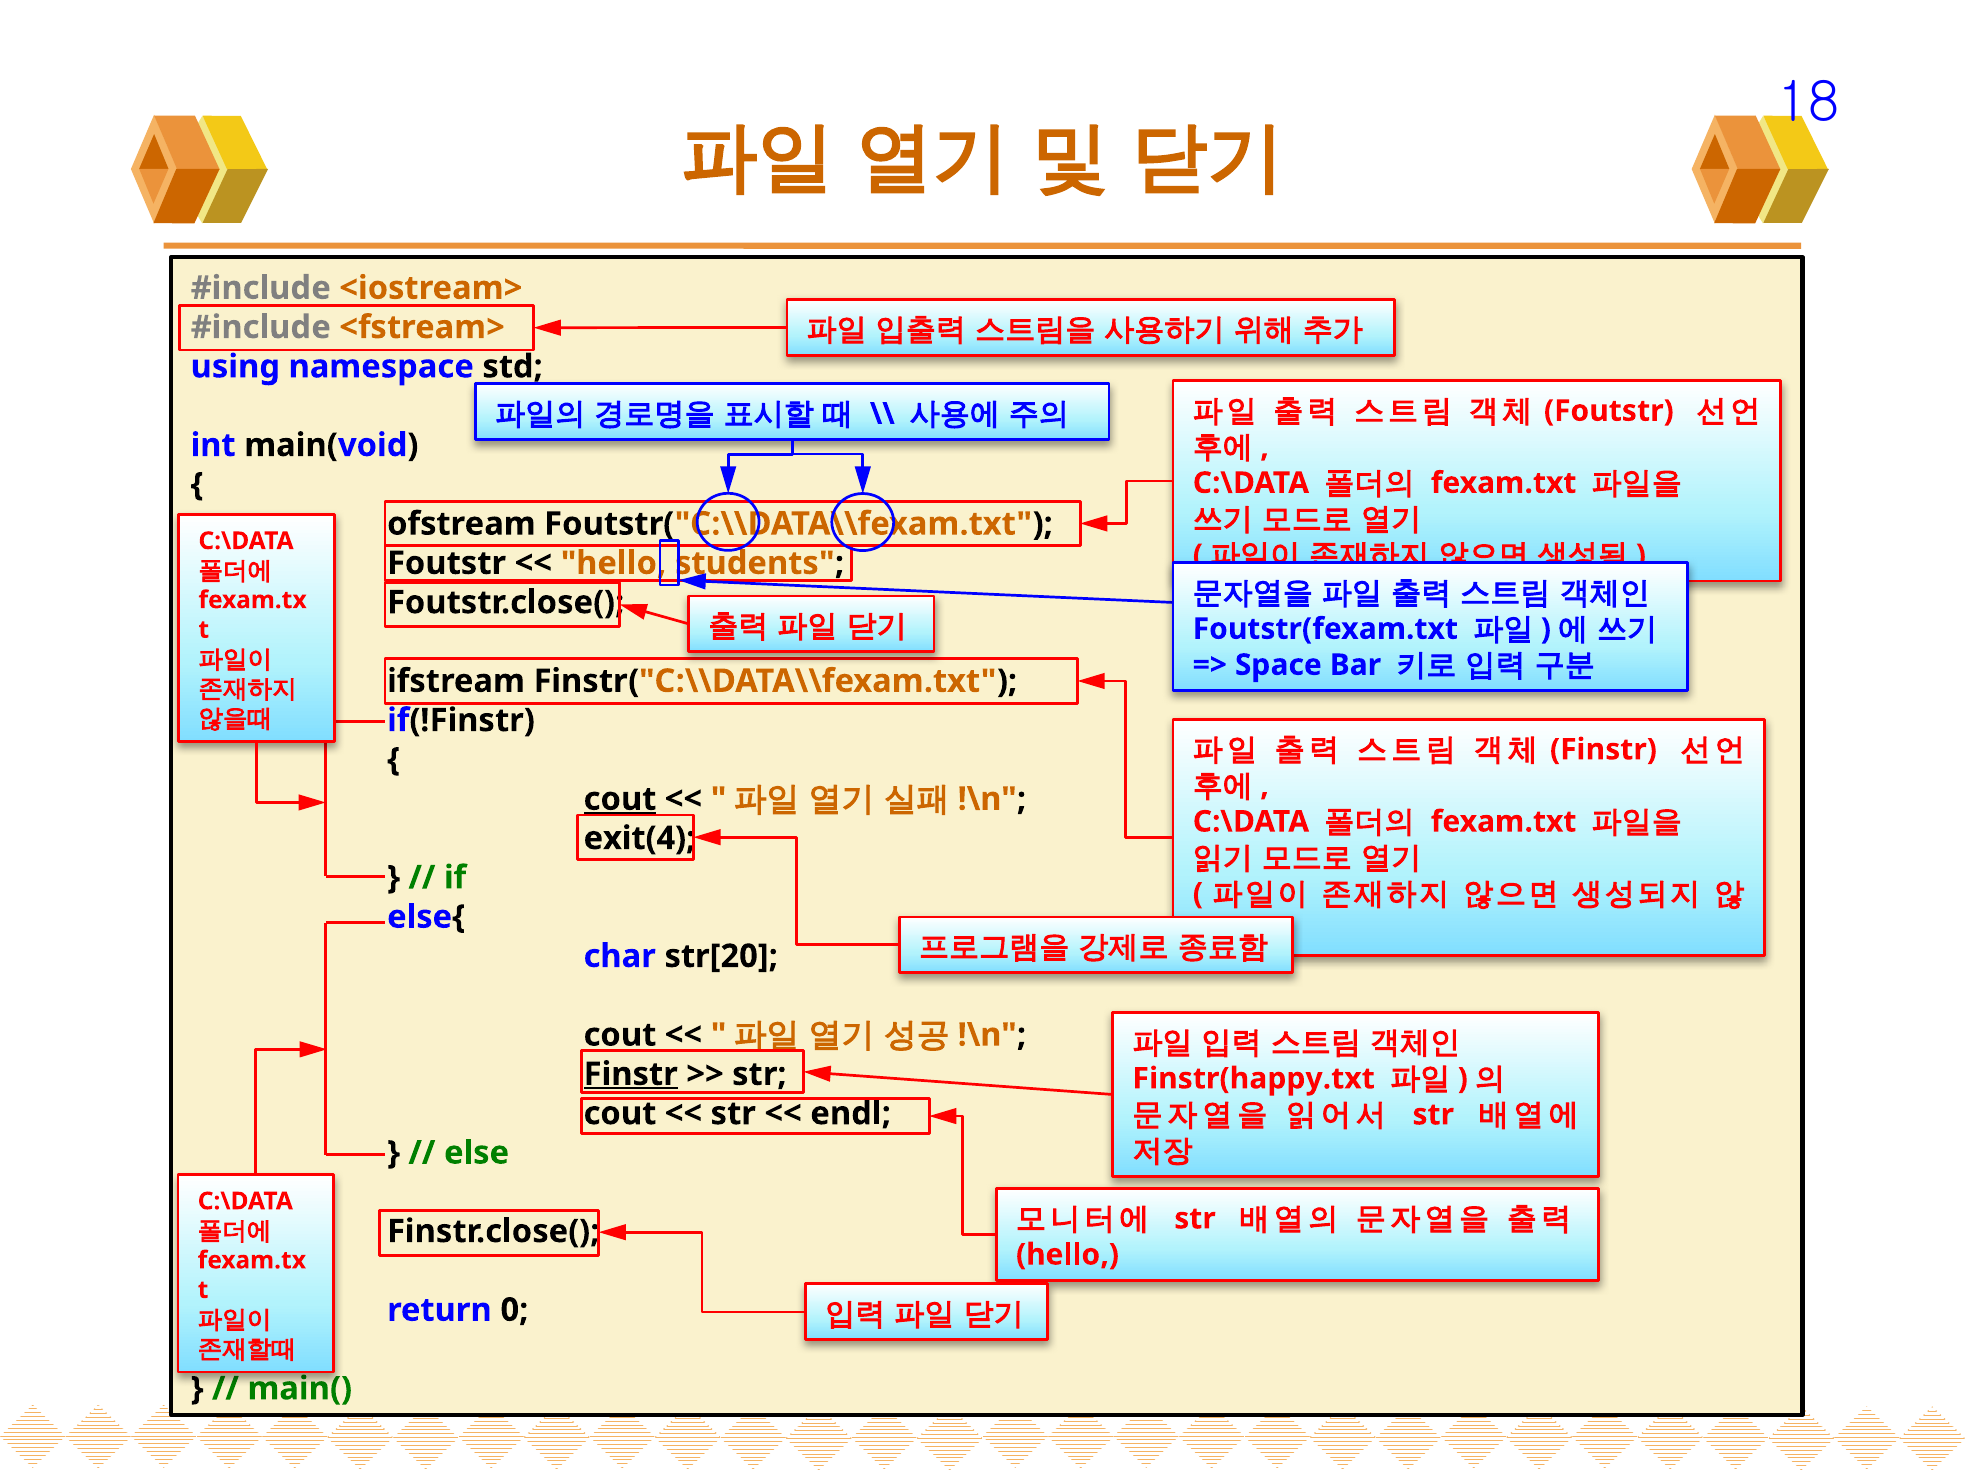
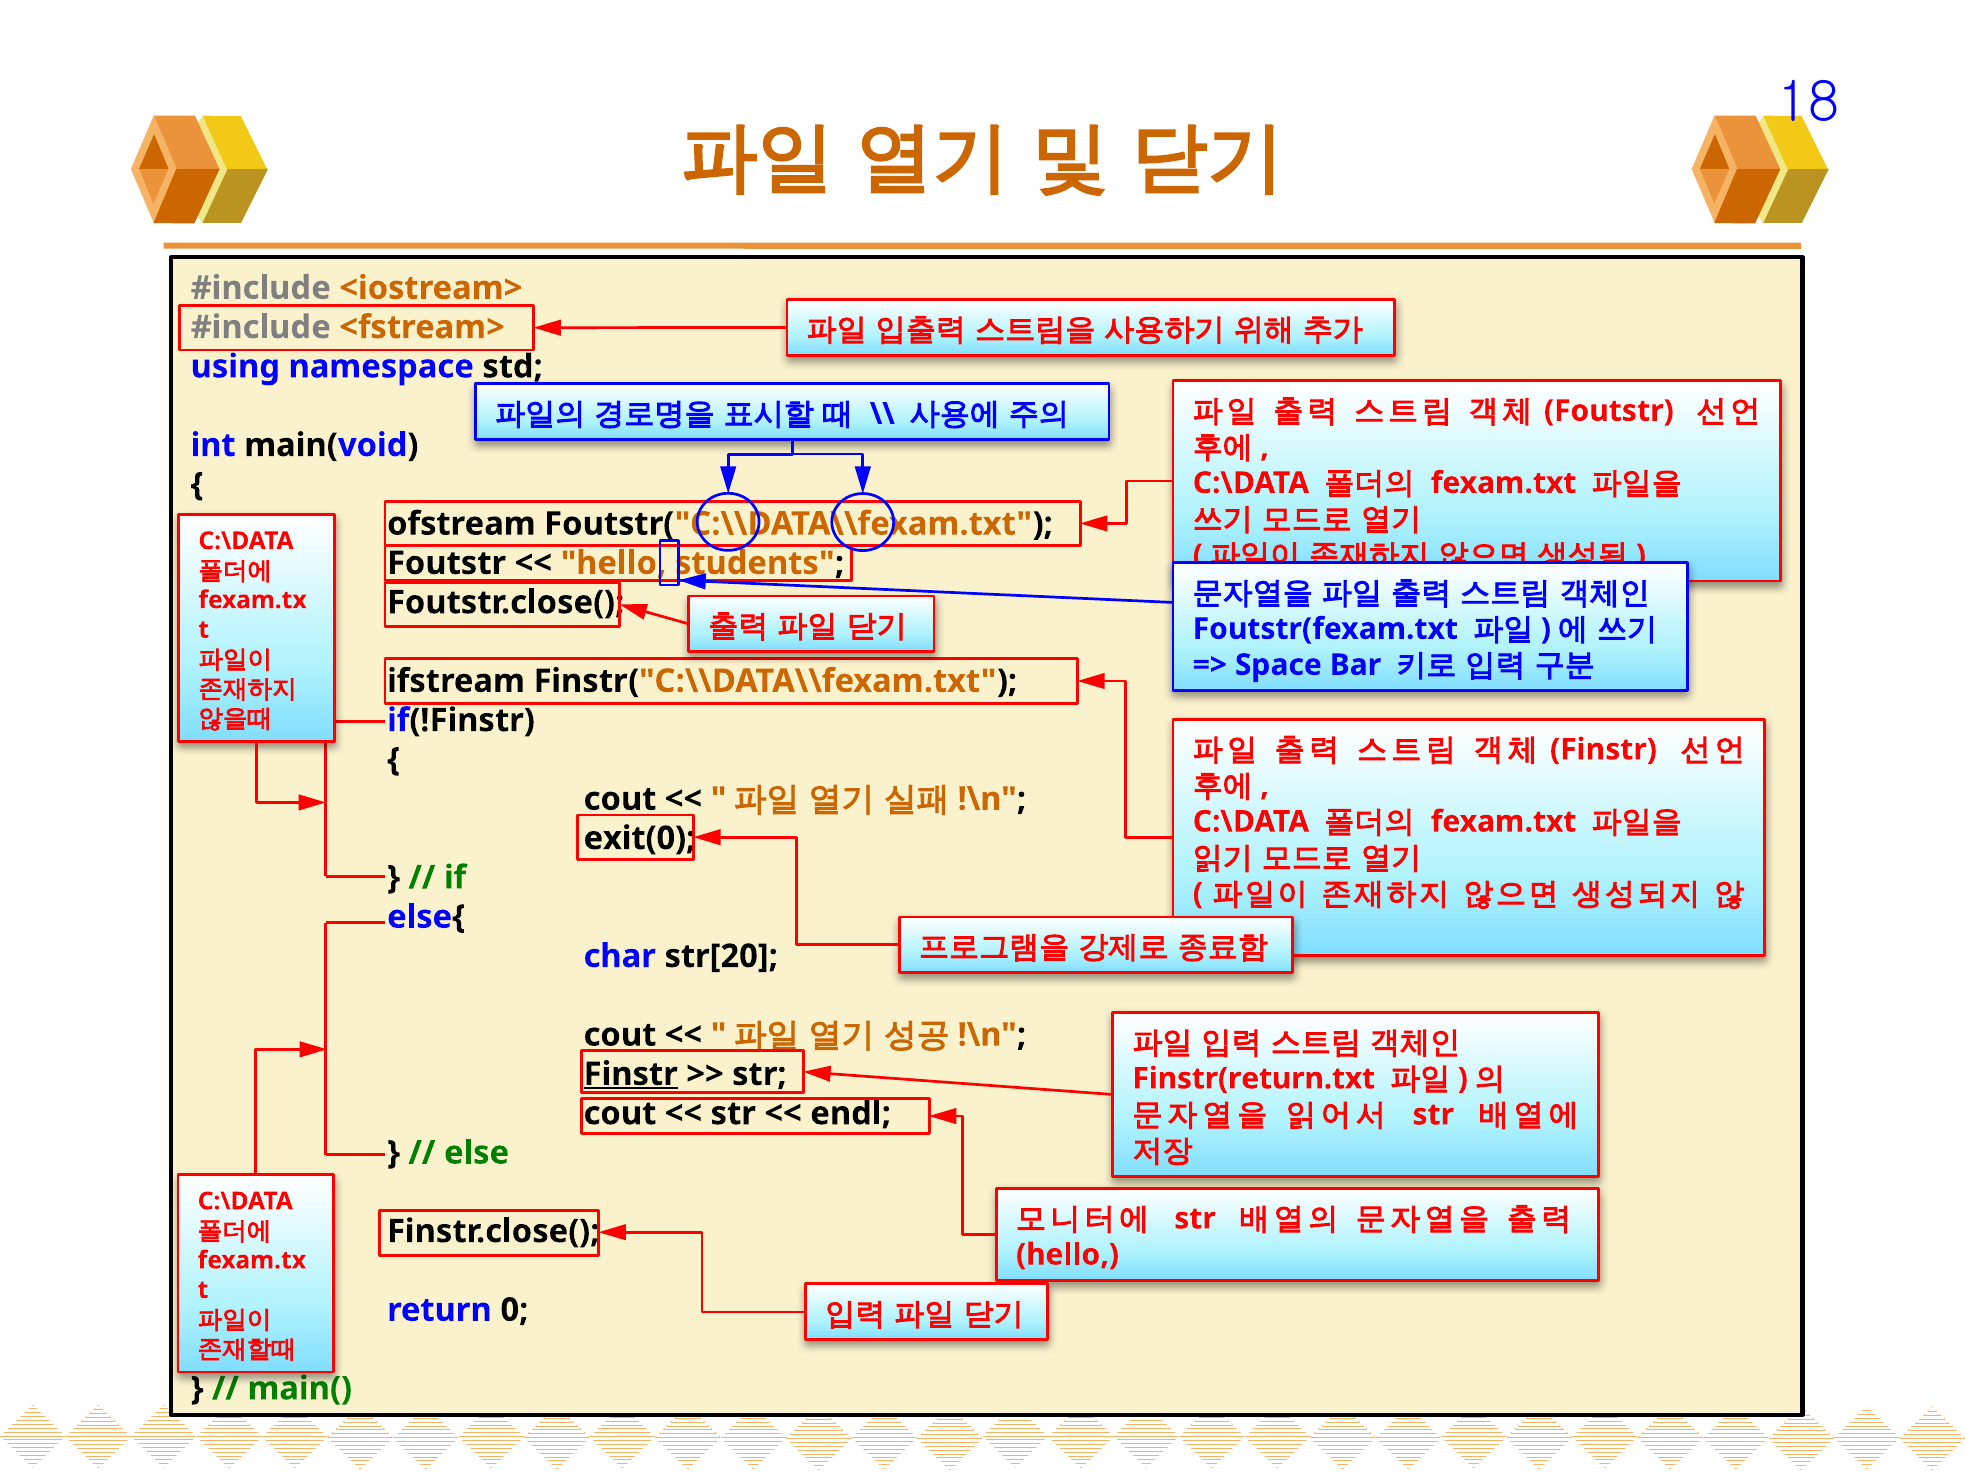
cout underline: present -> none (620, 799)
exit(4: exit(4 -> exit(0 (639, 838)
Finstr(happy.txt: Finstr(happy.txt -> Finstr(return.txt (1254, 1078)
